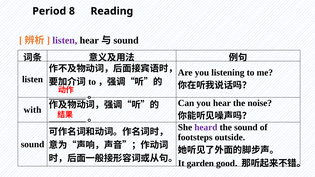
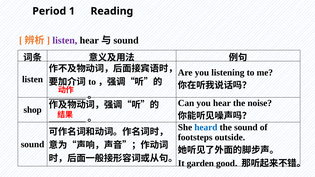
8: 8 -> 1 (72, 11)
with: with -> shop (33, 110)
heard colour: purple -> blue (206, 127)
